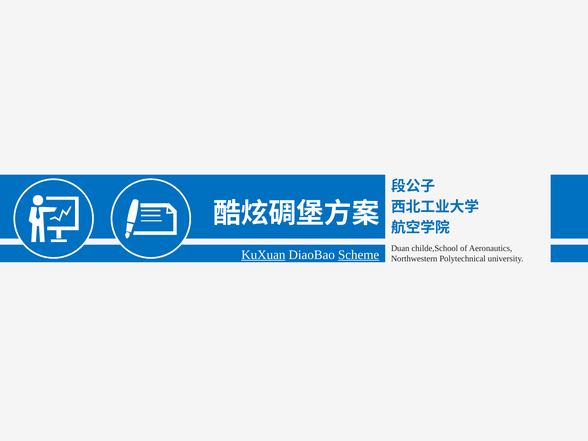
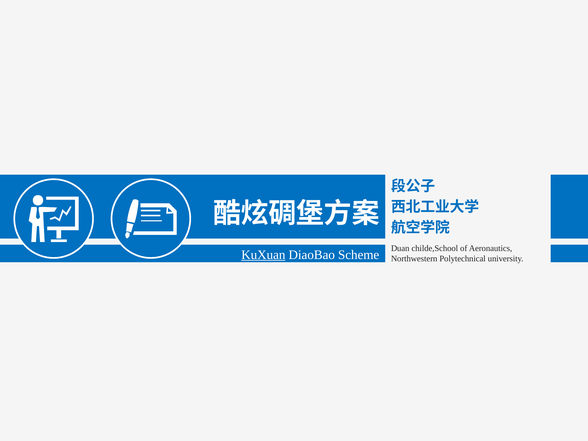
Scheme underline: present -> none (359, 255)
